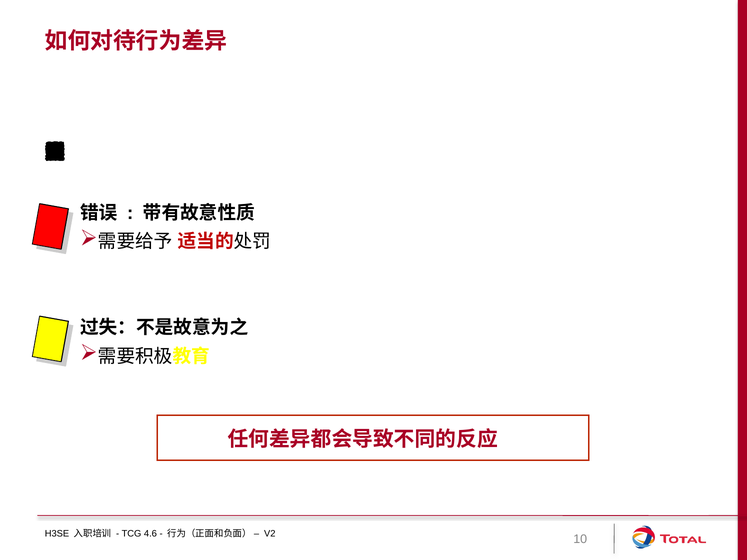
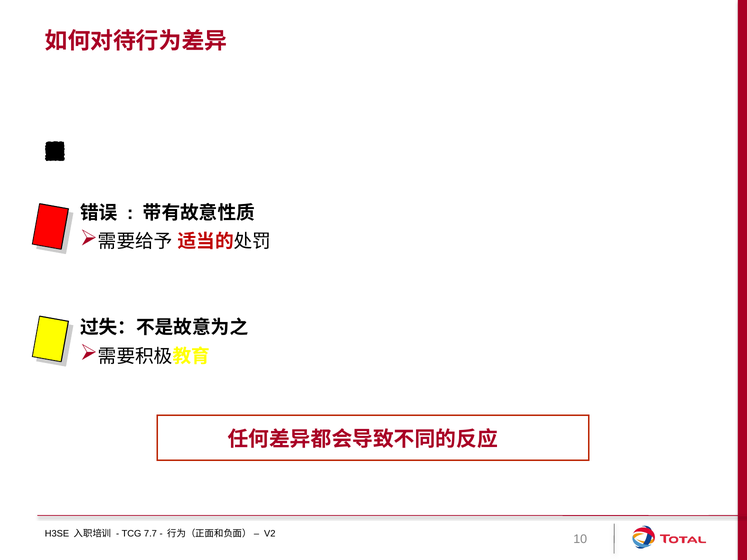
4.6: 4.6 -> 7.7 (150, 534)
